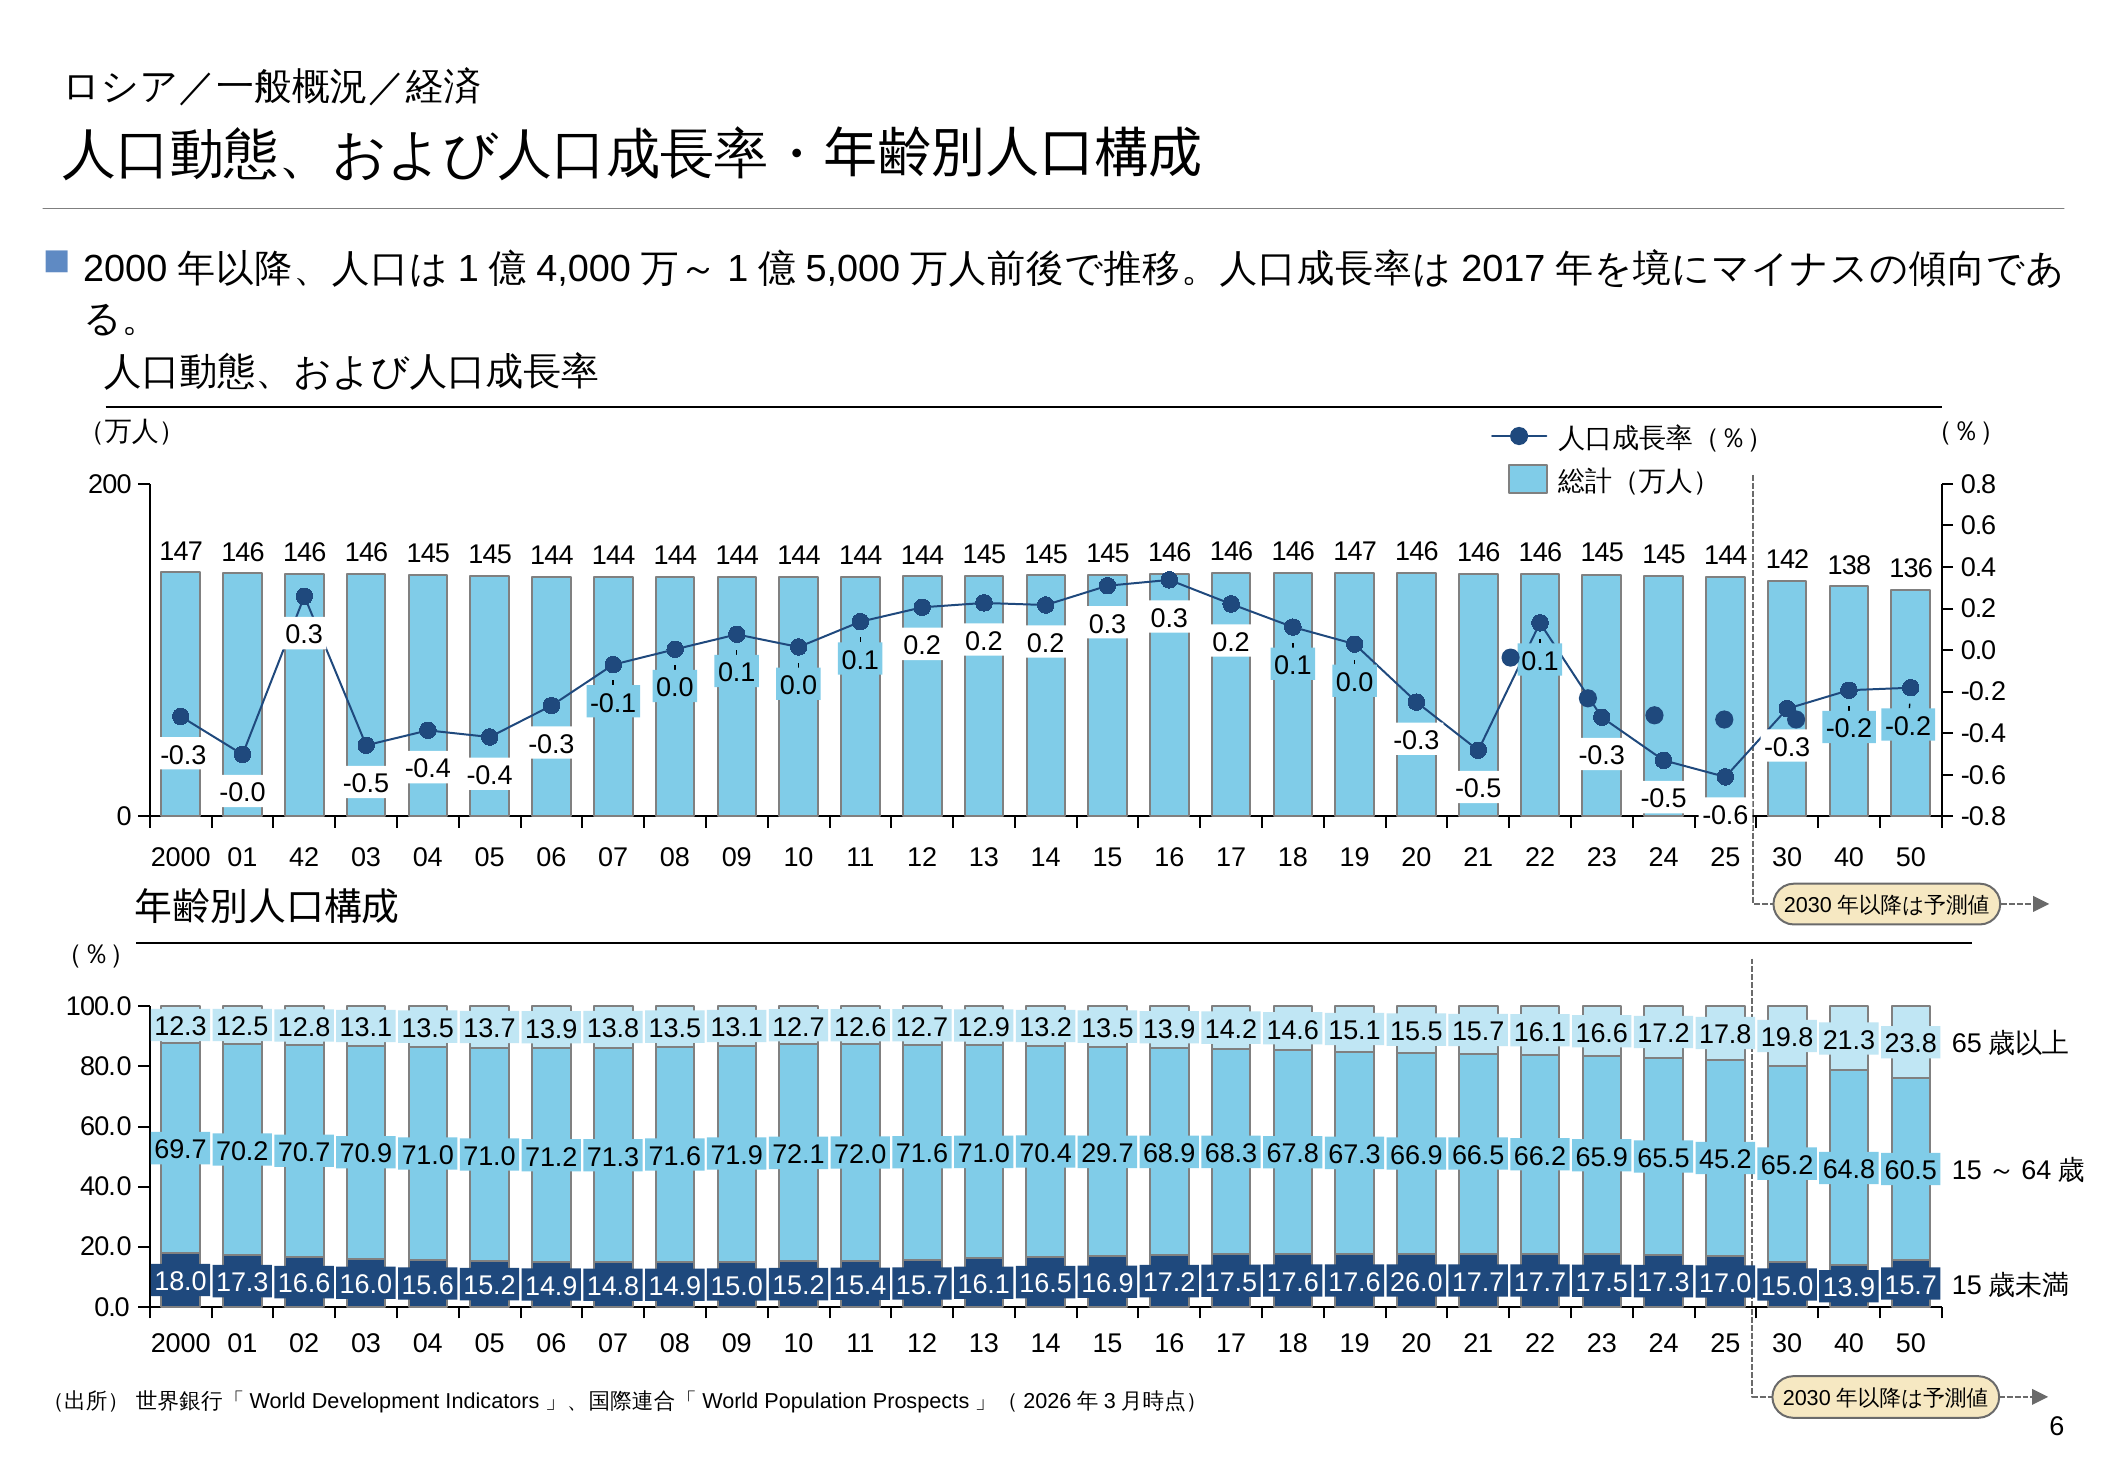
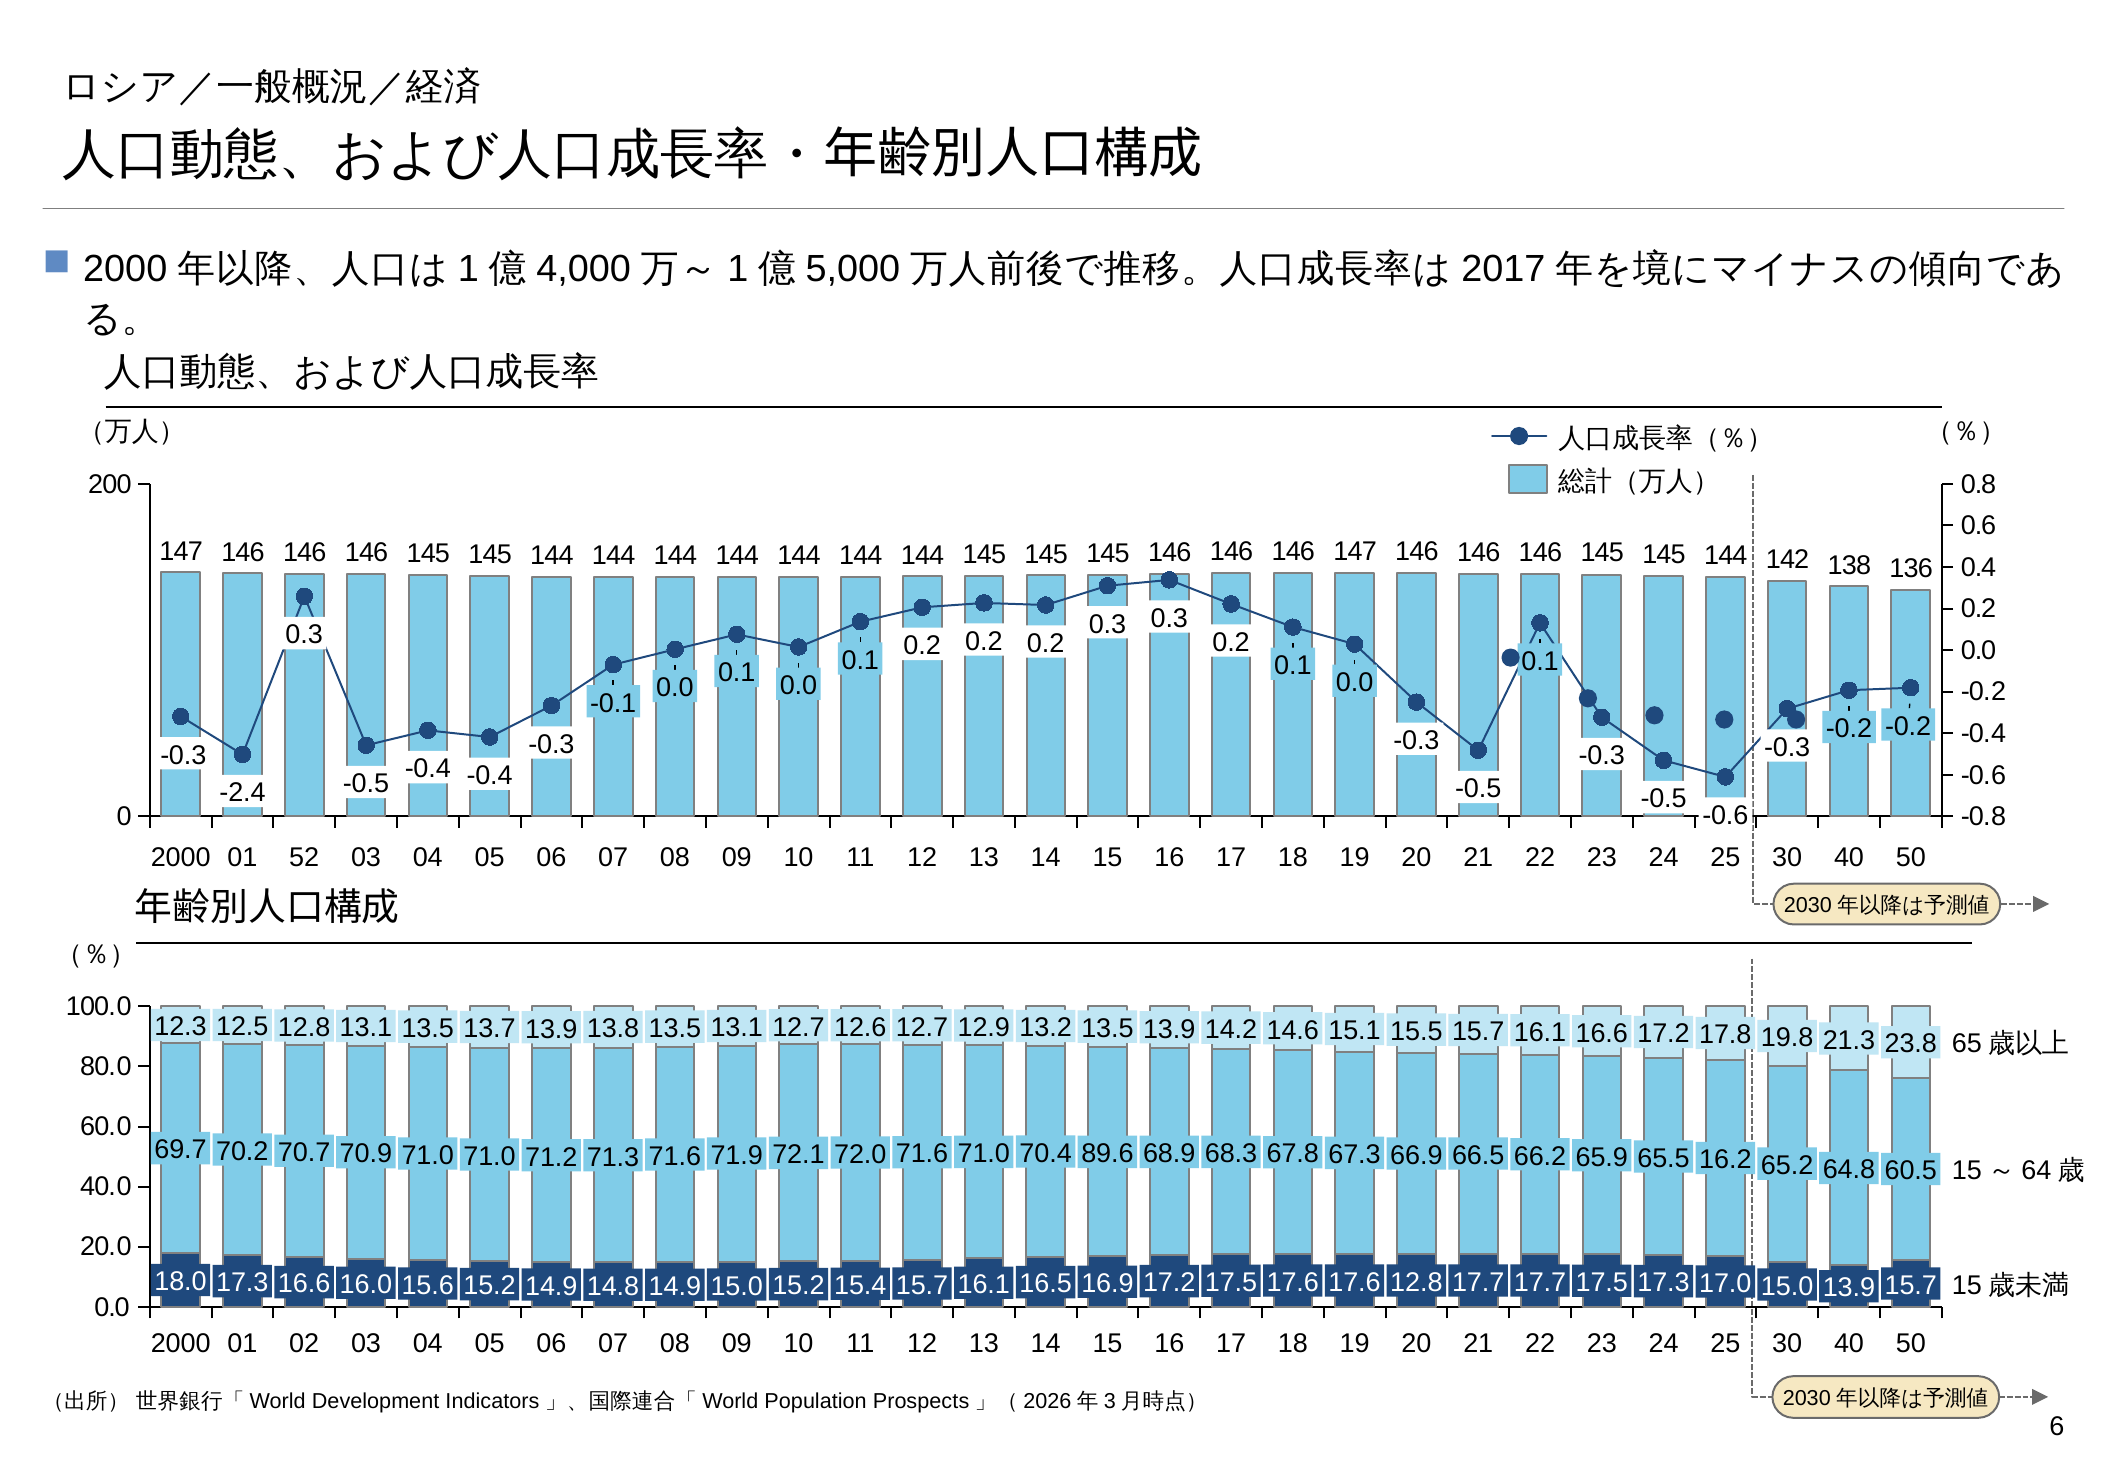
-0.0: -0.0 -> -2.4 (242, 793)
42: 42 -> 52 (304, 858)
29.7: 29.7 -> 89.6 (1107, 1154)
45.2: 45.2 -> 16.2 (1725, 1160)
26.0: 26.0 -> 12.8 (1416, 1283)
